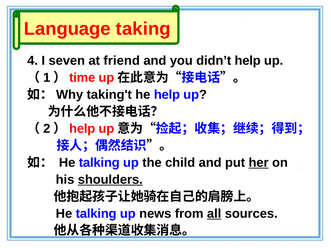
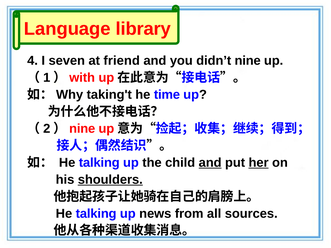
taking: taking -> library (143, 29)
didn’t help: help -> nine (248, 61)
time: time -> with (82, 78)
he help: help -> time (167, 95)
help: help -> nine (82, 129)
and underline: none -> present (210, 163)
all underline: present -> none (214, 214)
